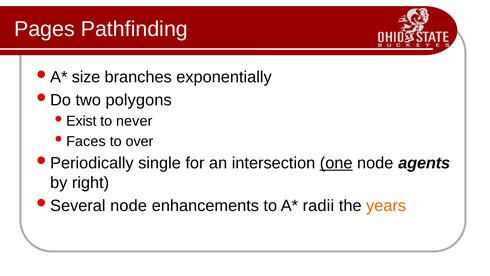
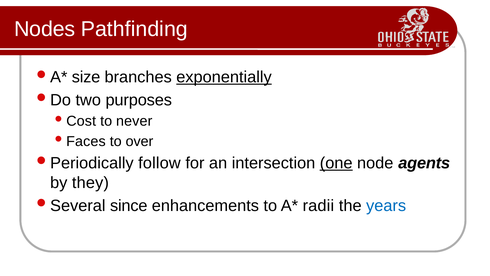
Pages: Pages -> Nodes (45, 29)
exponentially underline: none -> present (224, 77)
polygons: polygons -> purposes (139, 100)
Exist: Exist -> Cost (81, 121)
single: single -> follow (159, 163)
right: right -> they (90, 182)
node: node -> since (129, 205)
years colour: orange -> blue (386, 205)
